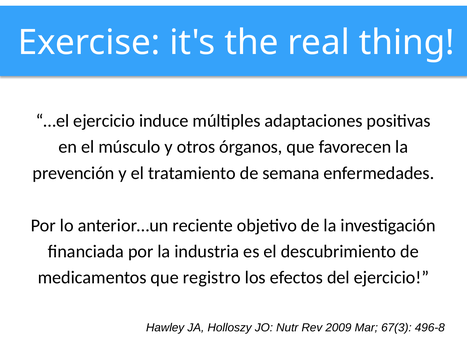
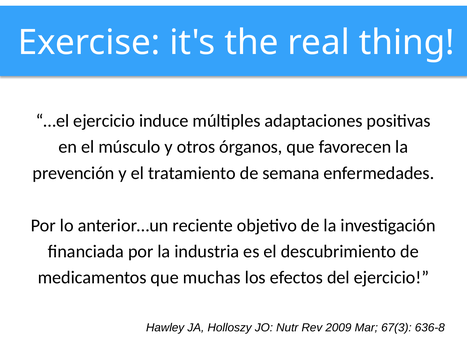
registro: registro -> muchas (212, 278)
496-8: 496-8 -> 636-8 (430, 328)
